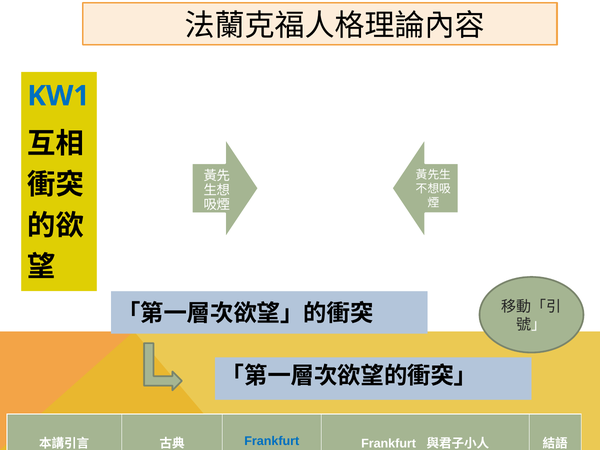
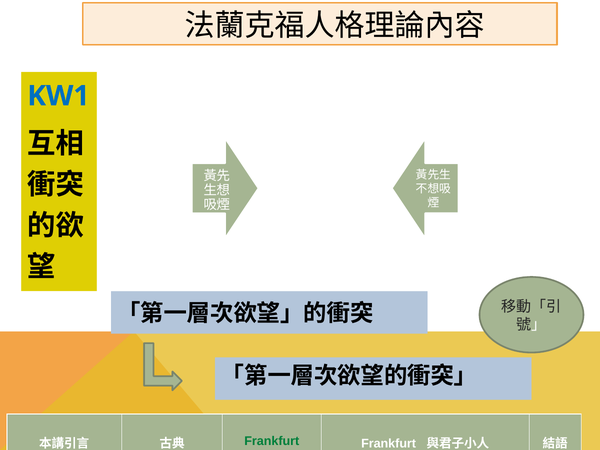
Frankfurt colour: blue -> green (272, 441)
